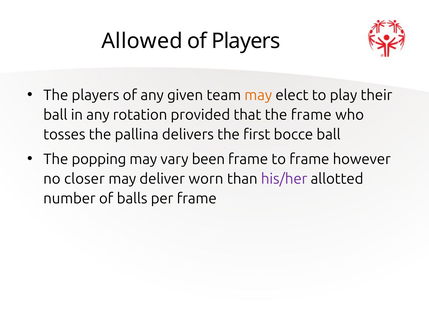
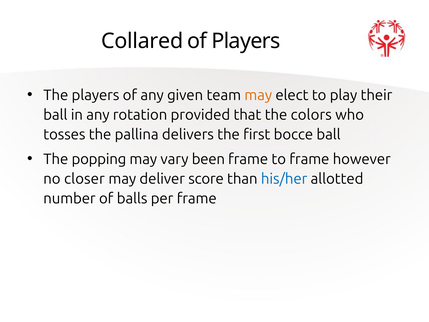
Allowed: Allowed -> Collared (142, 41)
the frame: frame -> colors (311, 115)
worn: worn -> score (206, 179)
his/her colour: purple -> blue (284, 179)
